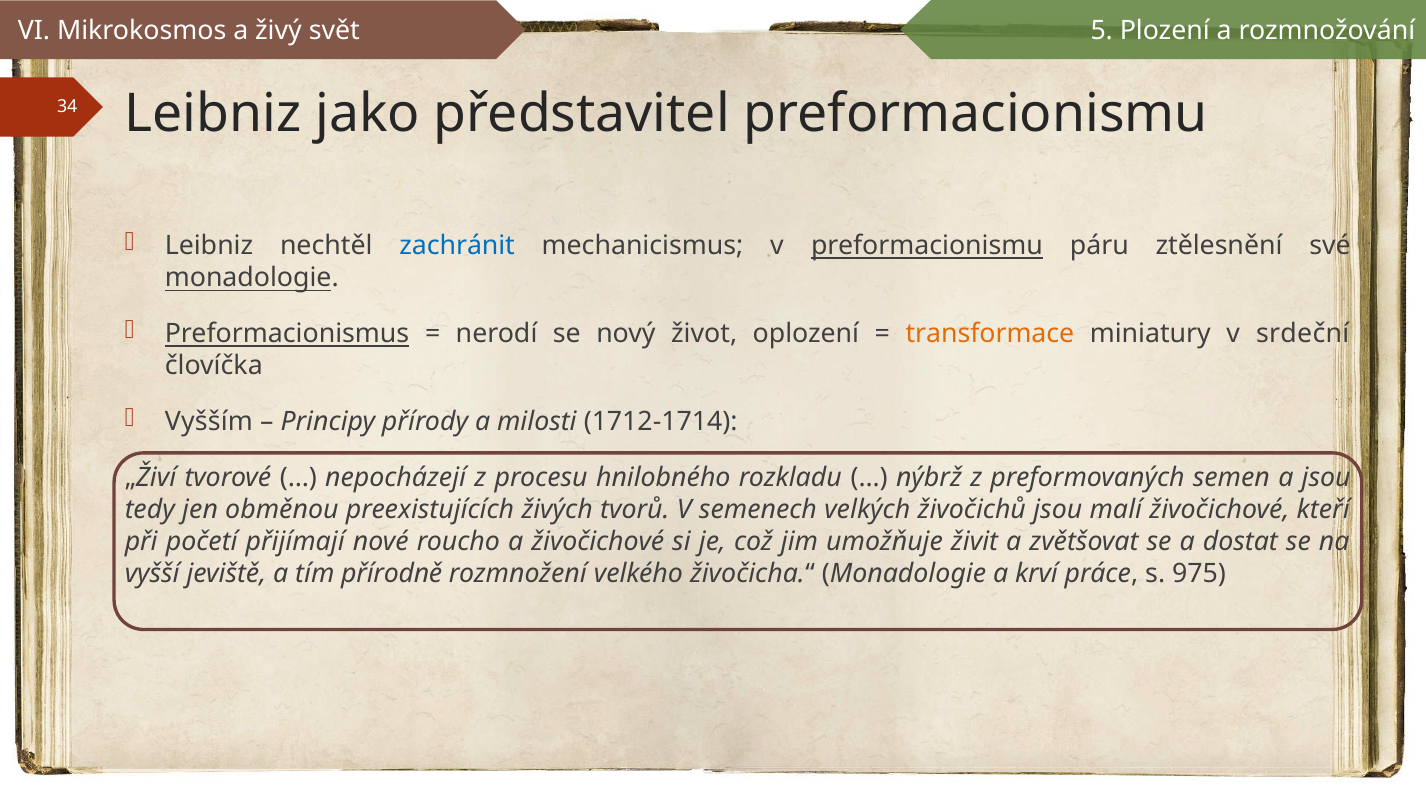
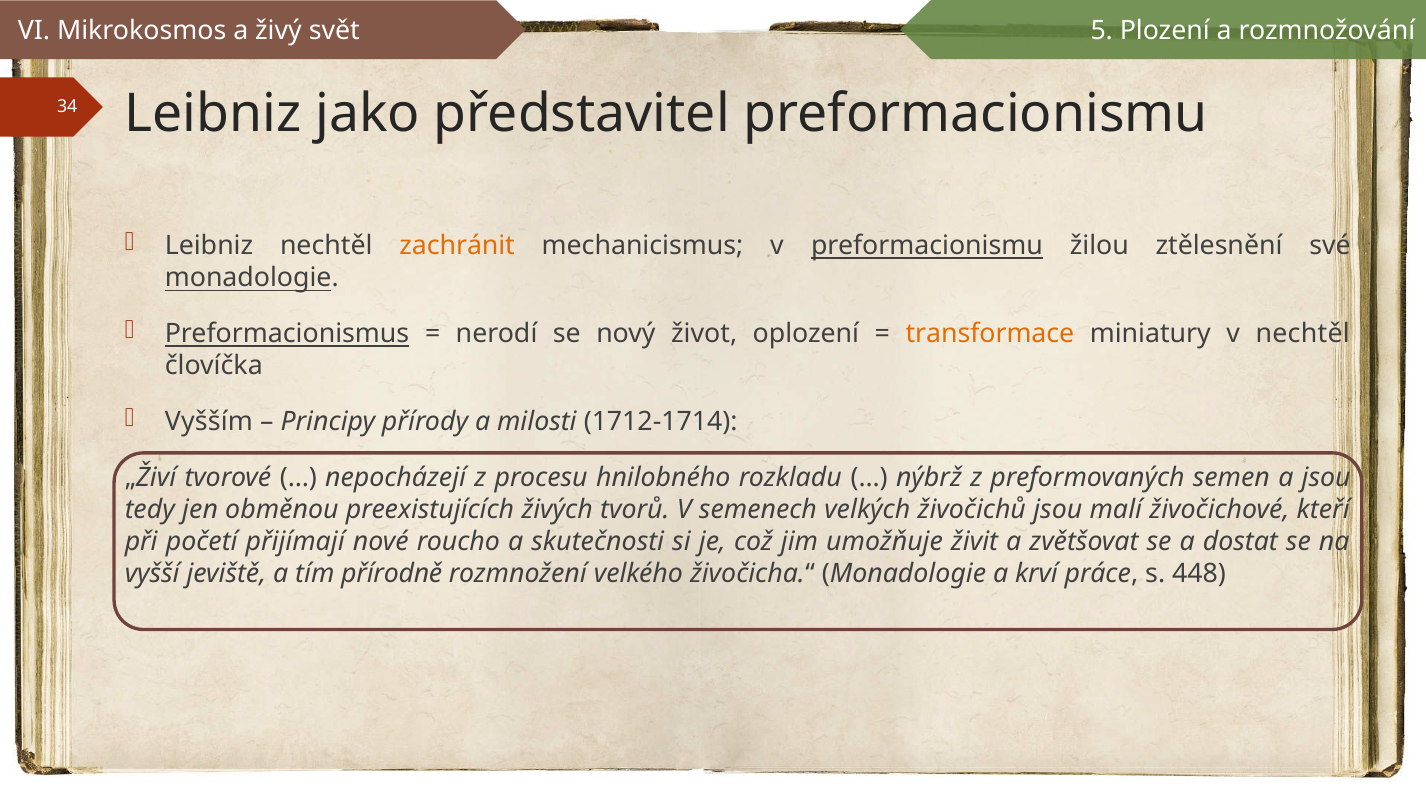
zachránit colour: blue -> orange (457, 246)
páru: páru -> žilou (1099, 246)
v srdeční: srdeční -> nechtěl (1303, 334)
a živočichové: živočichové -> skutečnosti (598, 542)
975: 975 -> 448 (1199, 574)
